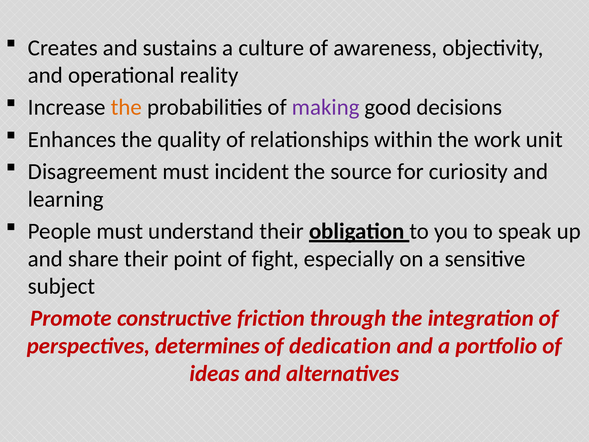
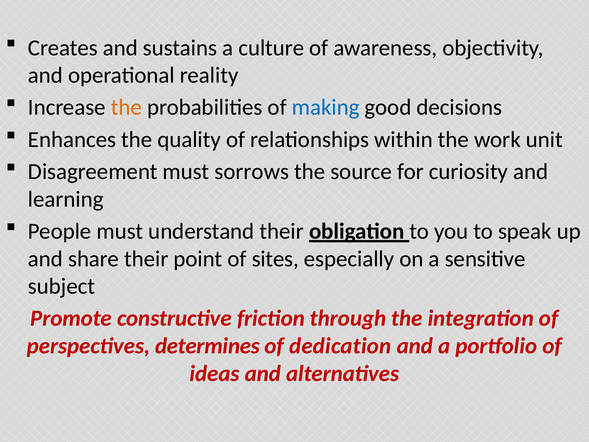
making colour: purple -> blue (326, 107)
incident: incident -> sorrows (252, 172)
fight: fight -> sites (275, 259)
